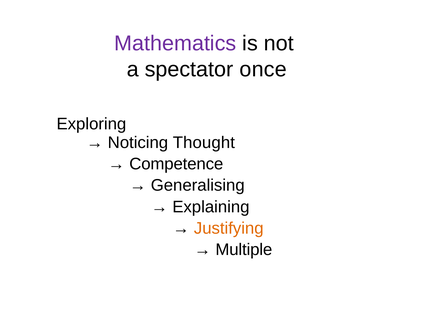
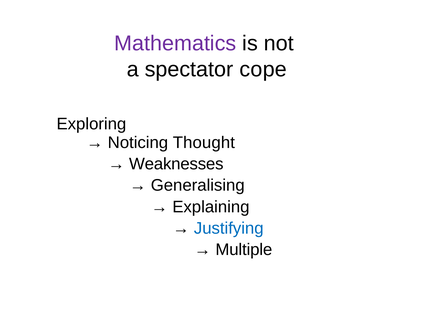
once: once -> cope (263, 69)
Competence: Competence -> Weaknesses (176, 164)
Justifying colour: orange -> blue (229, 228)
